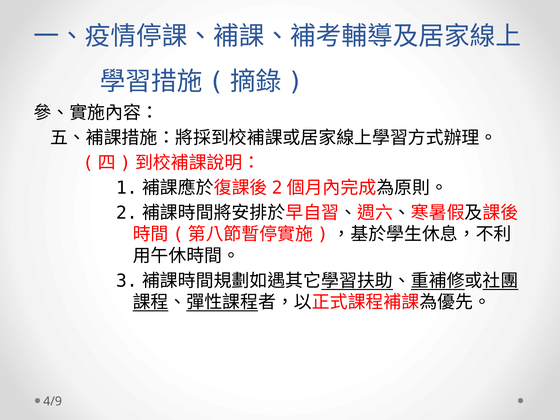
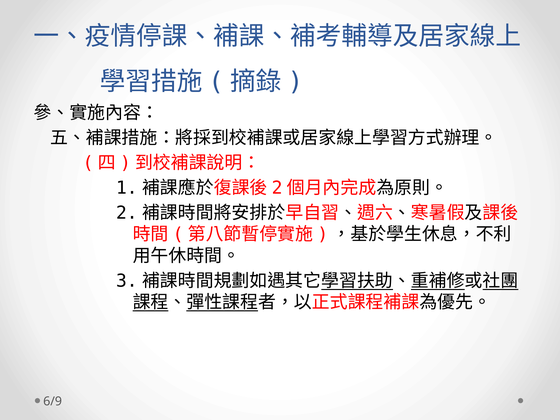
4/9: 4/9 -> 6/9 (53, 401)
